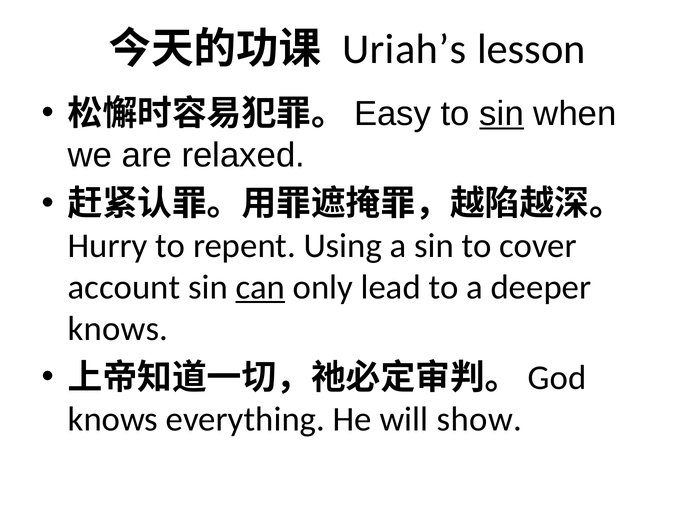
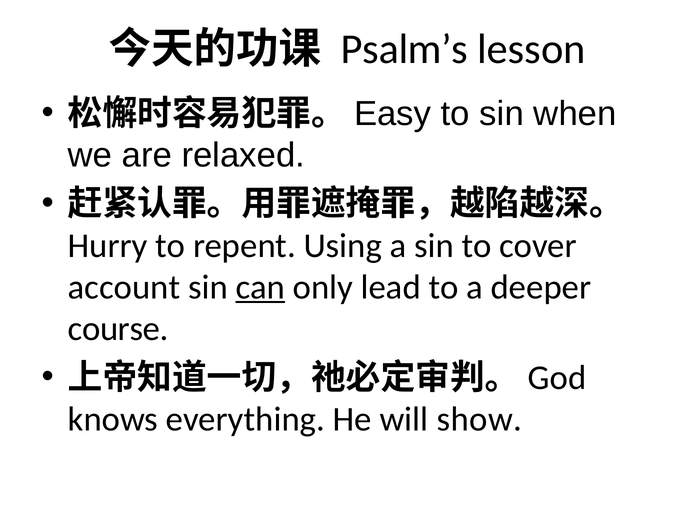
Uriah’s: Uriah’s -> Psalm’s (405, 49)
sin underline: present -> none (502, 114)
knows: knows -> course (118, 329)
